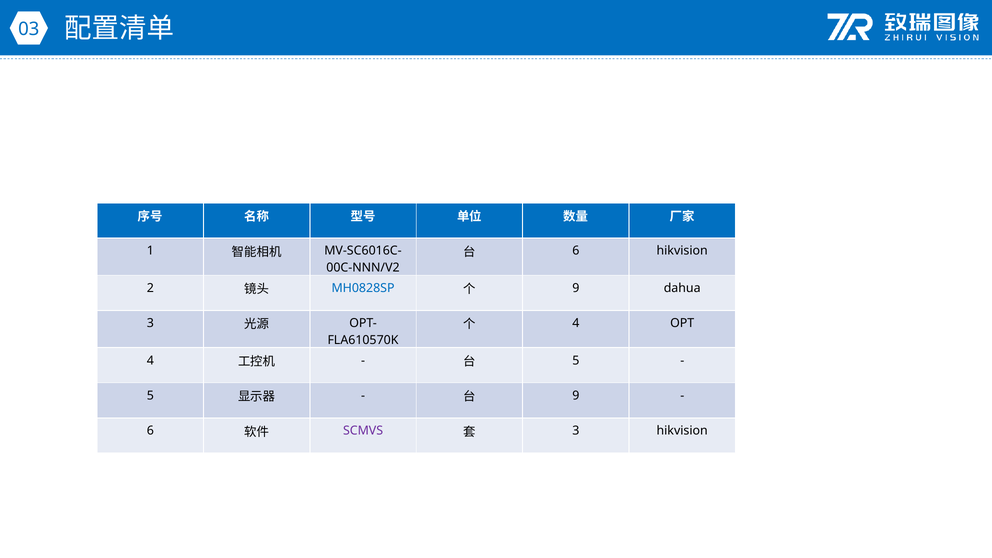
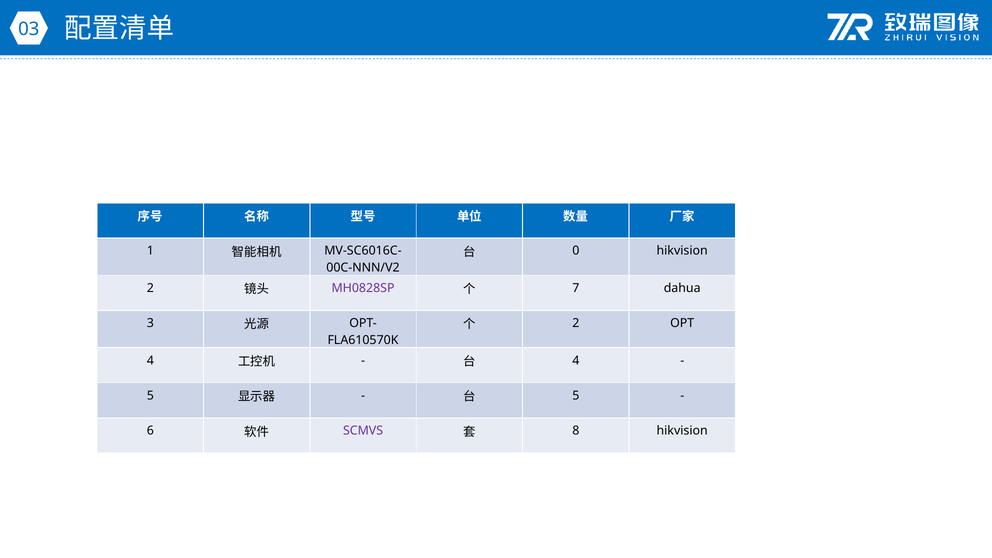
6: 6 -> 0 (576, 251)
MH0828SP colour: blue -> purple (363, 288)
9: 9 -> 7 (576, 288)
4: 4 -> 2 (576, 323)
5: 5 -> 4 (576, 360)
9: 9 -> 5 (576, 396)
3: 3 -> 8 (576, 431)
